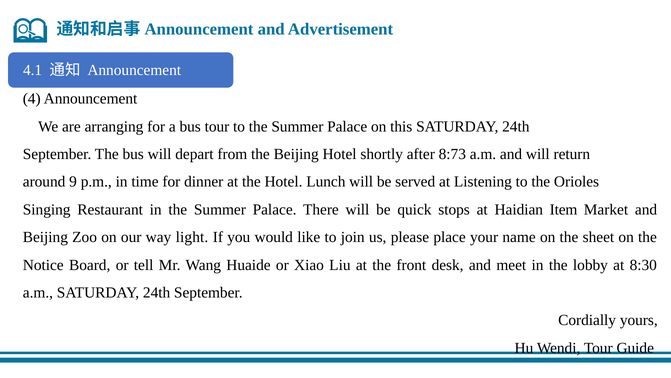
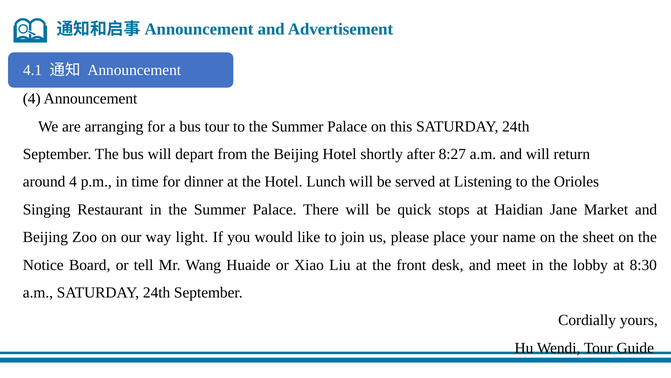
8:73: 8:73 -> 8:27 (452, 154)
around 9: 9 -> 4 (73, 182)
Item: Item -> Jane (564, 209)
